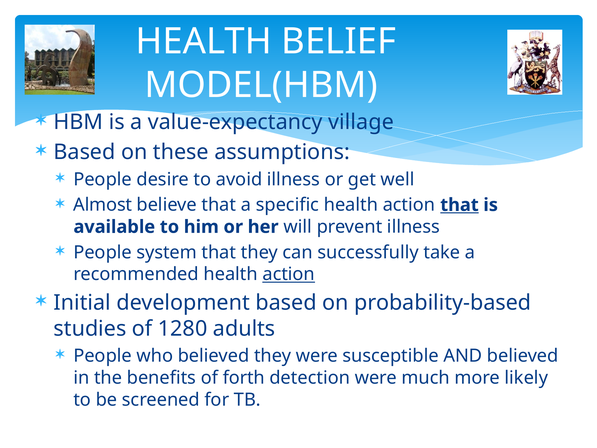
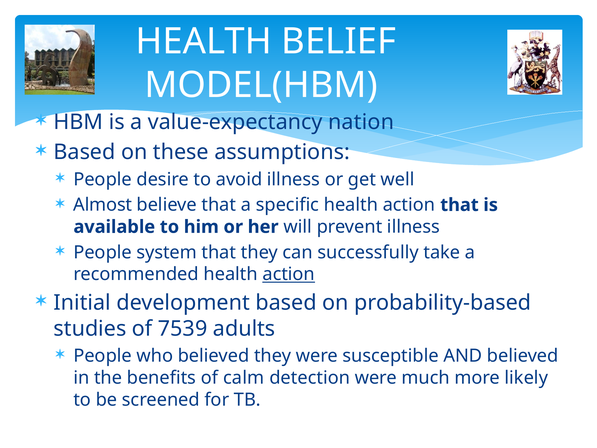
village: village -> nation (361, 122)
that underline: present -> none (459, 205)
1280: 1280 -> 7539 (183, 328)
forth: forth -> calm (244, 378)
